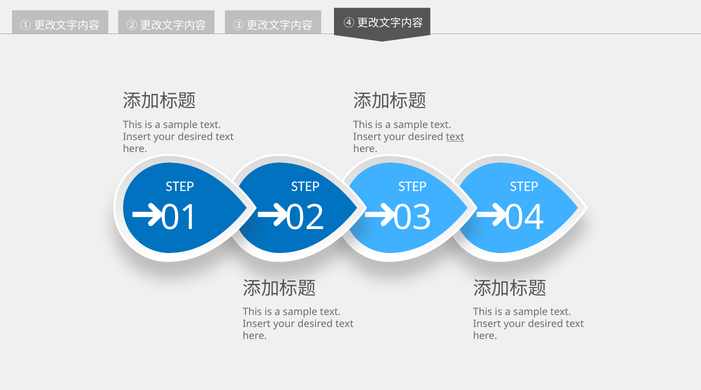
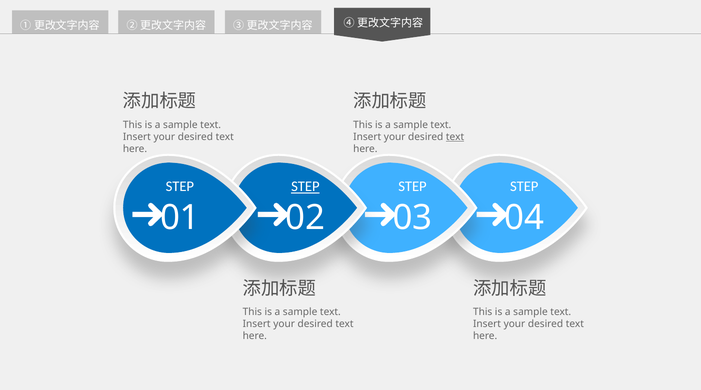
STEP underline: none -> present (305, 186)
